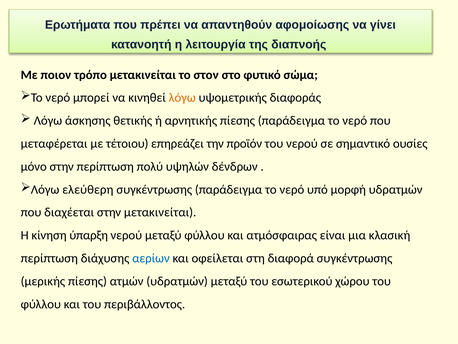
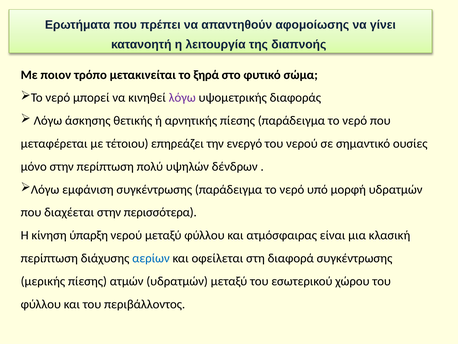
στον: στον -> ξηρά (206, 75)
λόγω colour: orange -> purple (182, 98)
προϊόν: προϊόν -> ενεργό (244, 143)
ελεύθερη: ελεύθερη -> εμφάνιση (88, 189)
στην μετακινείται: μετακινείται -> περισσότερα (160, 212)
